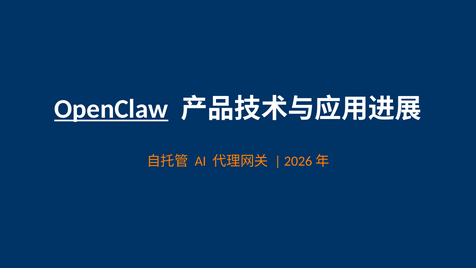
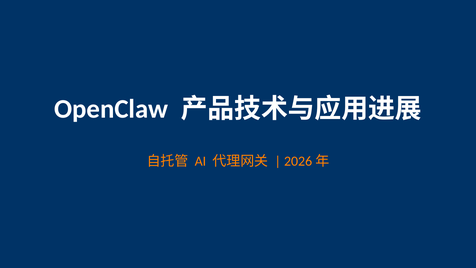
OpenClaw underline: present -> none (111, 109)
